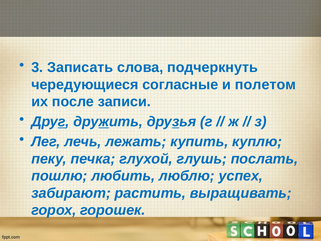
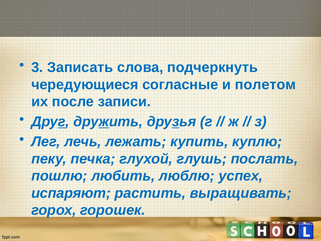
забирают: забирают -> испаряют (71, 193)
